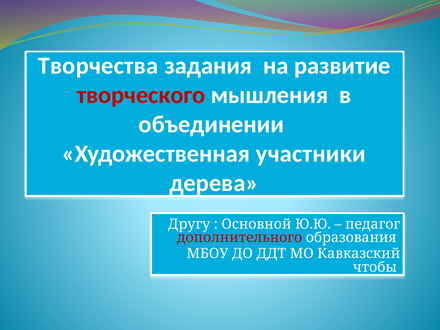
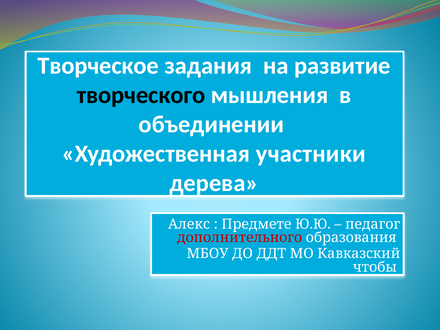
Творчества: Творчества -> Творческое (98, 66)
творческого colour: red -> black (141, 95)
Другу: Другу -> Алекс (189, 224)
Основной: Основной -> Предмете (256, 224)
